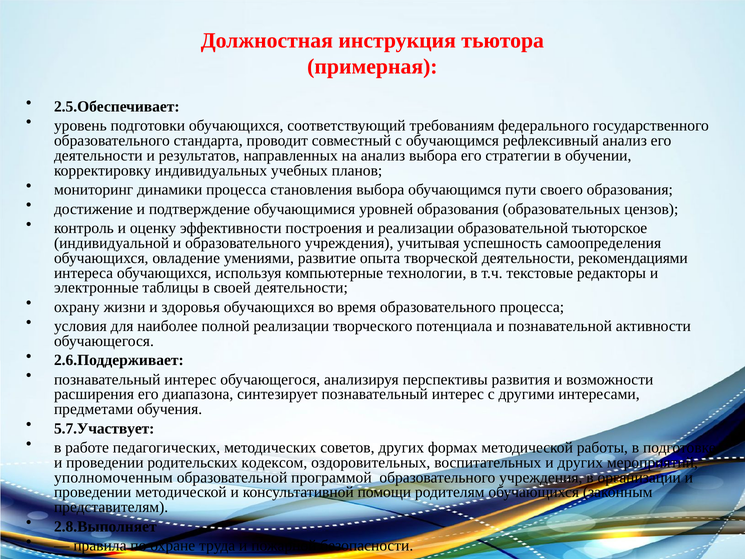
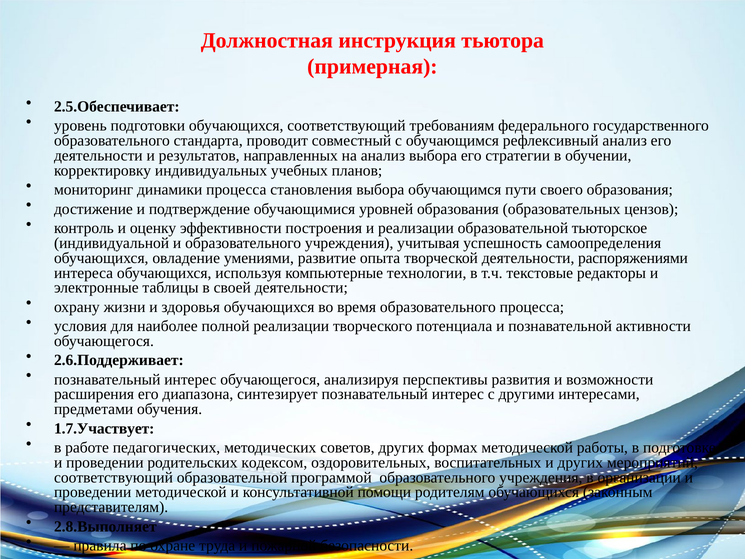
рекомендациями: рекомендациями -> распоряжениями (633, 258)
5.7.Участвует: 5.7.Участвует -> 1.7.Участвует (104, 428)
уполномоченным: уполномоченным -> соответствующий (113, 477)
